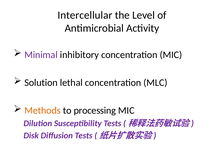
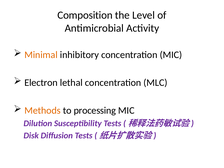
Intercellular: Intercellular -> Composition (85, 15)
Minimal colour: purple -> orange (41, 55)
Solution: Solution -> Electron (41, 83)
